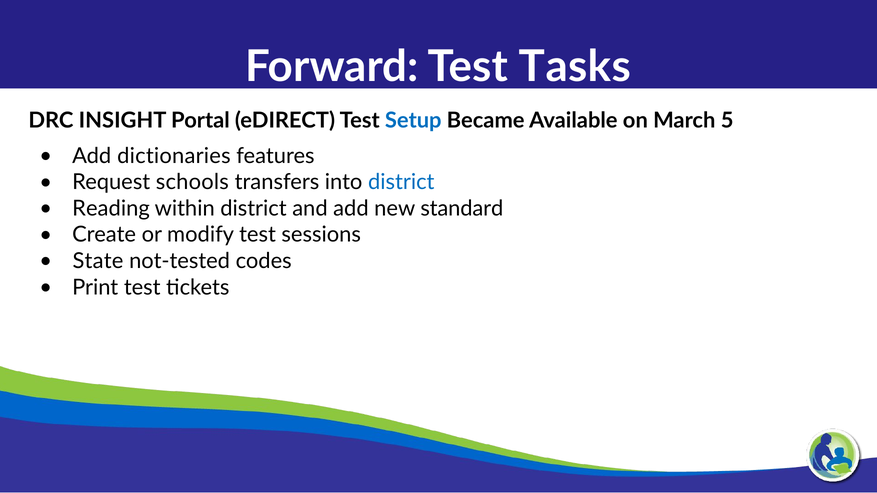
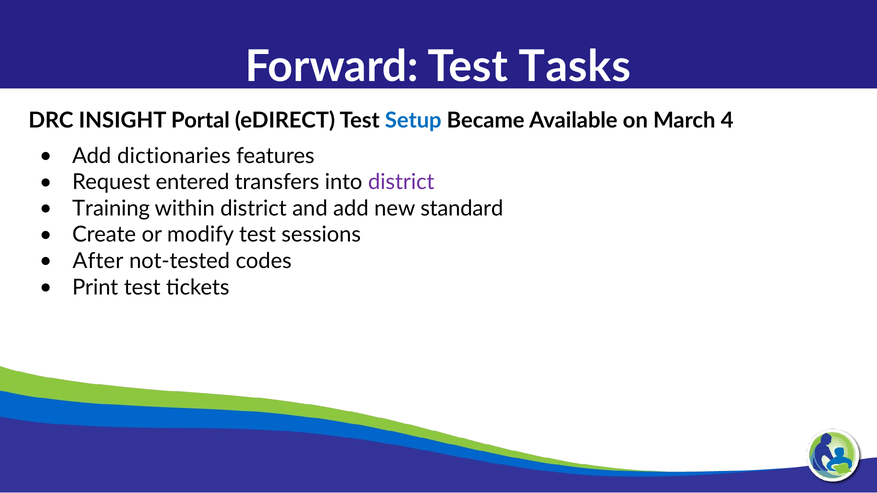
5: 5 -> 4 (727, 121)
schools: schools -> entered (193, 182)
district colour: blue -> purple (401, 182)
Reading: Reading -> Training (111, 209)
State: State -> After (98, 261)
